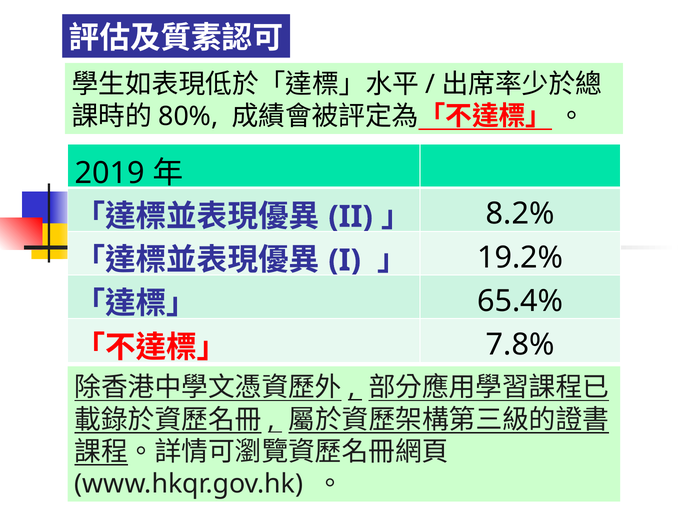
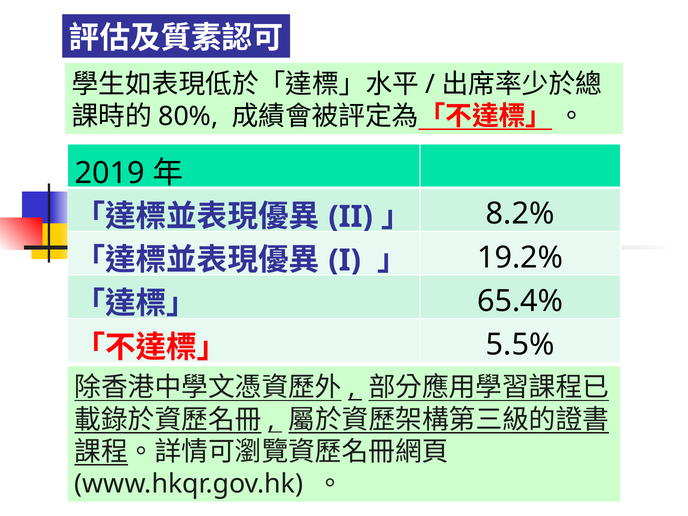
7.8%: 7.8% -> 5.5% (520, 345)
